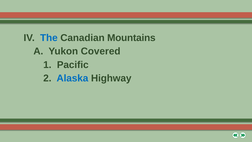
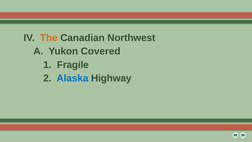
The colour: blue -> orange (49, 38)
Mountains: Mountains -> Northwest (131, 38)
Pacific: Pacific -> Fragile (73, 65)
